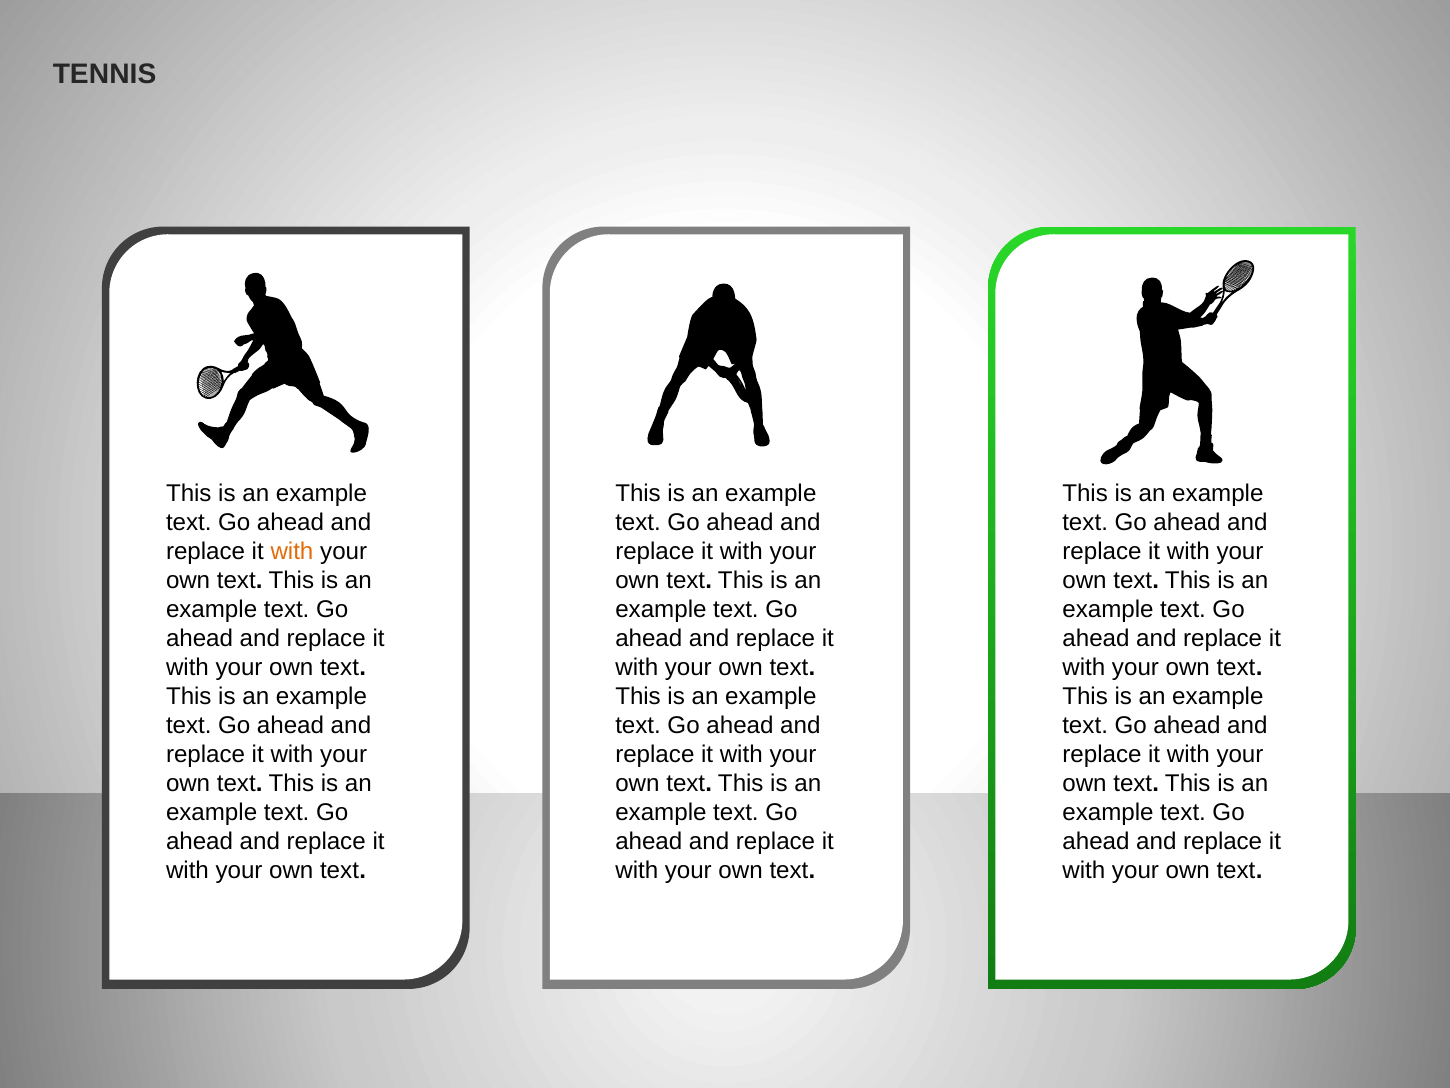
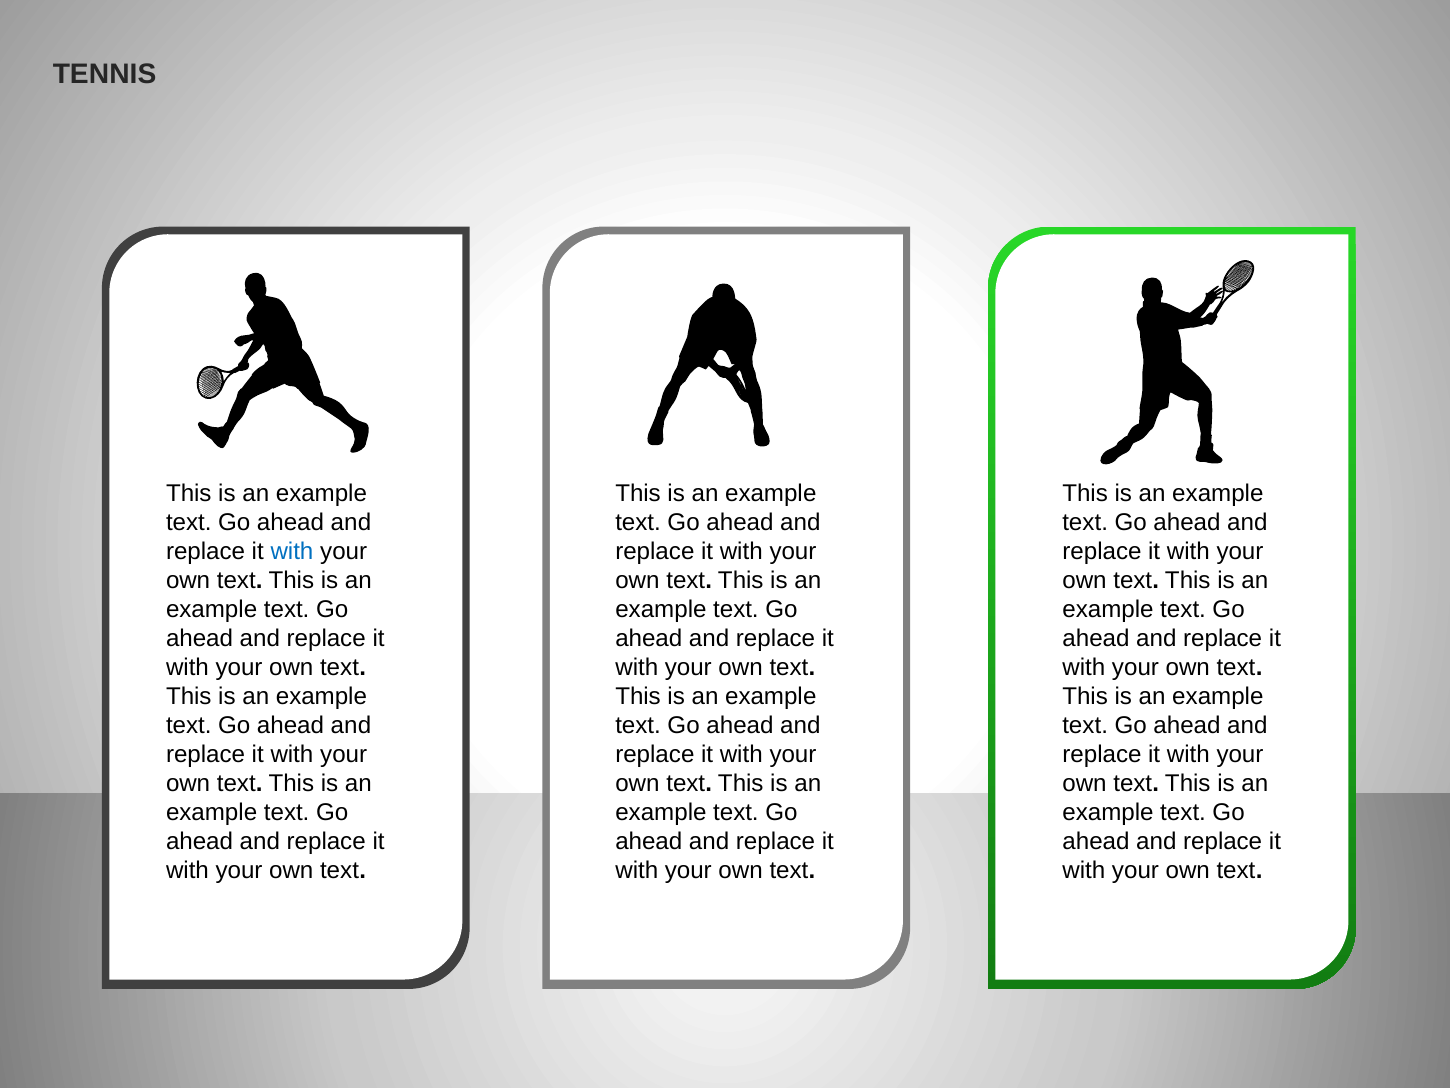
with colour: orange -> blue (292, 552)
